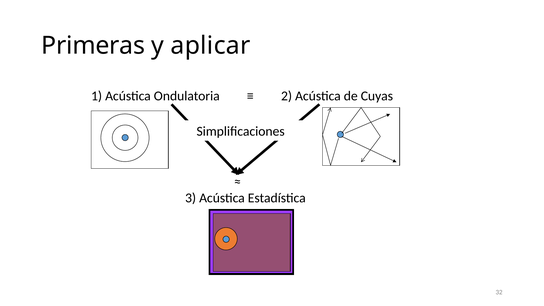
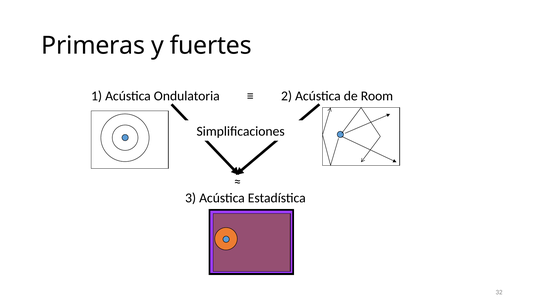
aplicar: aplicar -> fuertes (211, 46)
Cuyas: Cuyas -> Room (377, 96)
